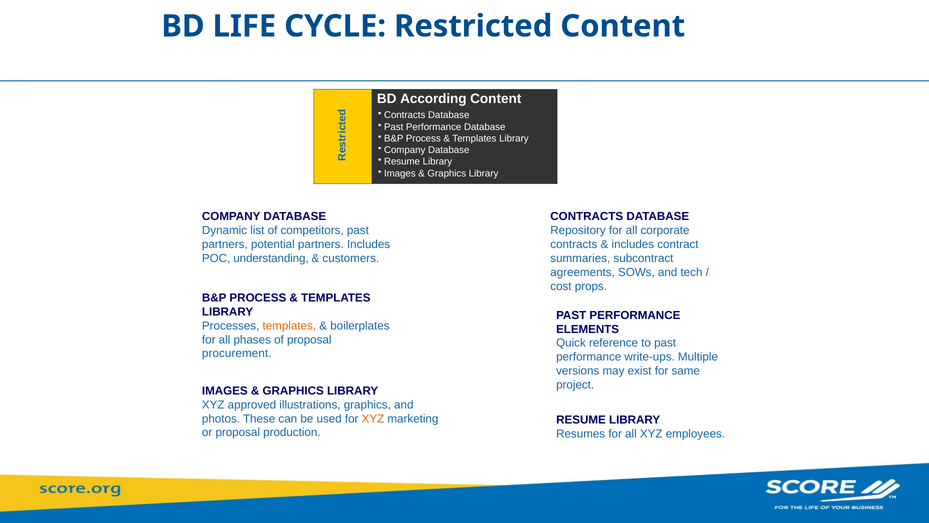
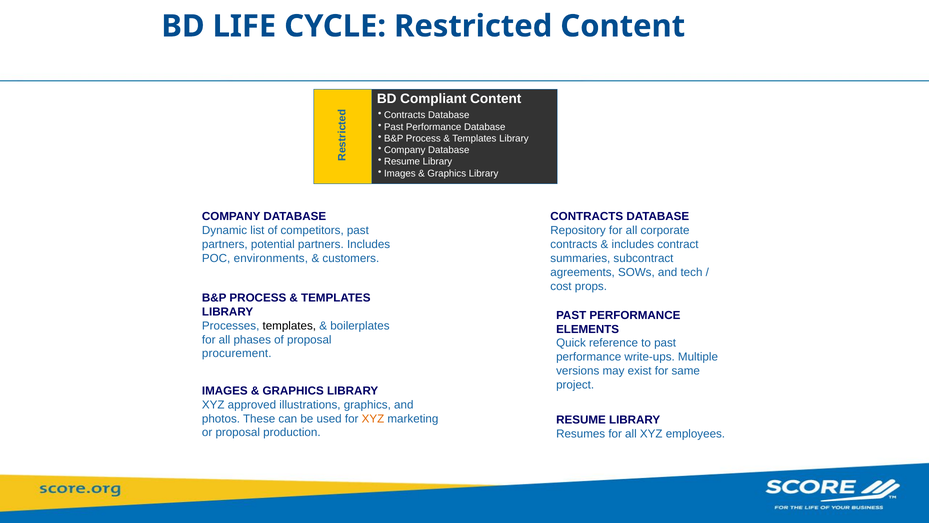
According: According -> Compliant (433, 98)
understanding: understanding -> environments (271, 258)
templates colour: orange -> black (289, 325)
